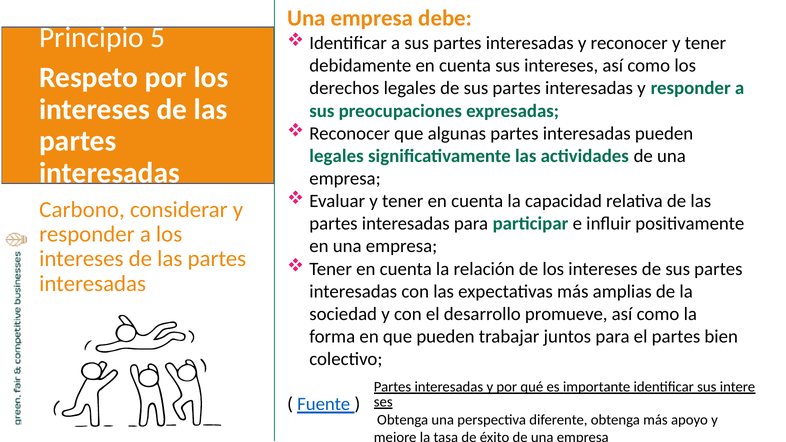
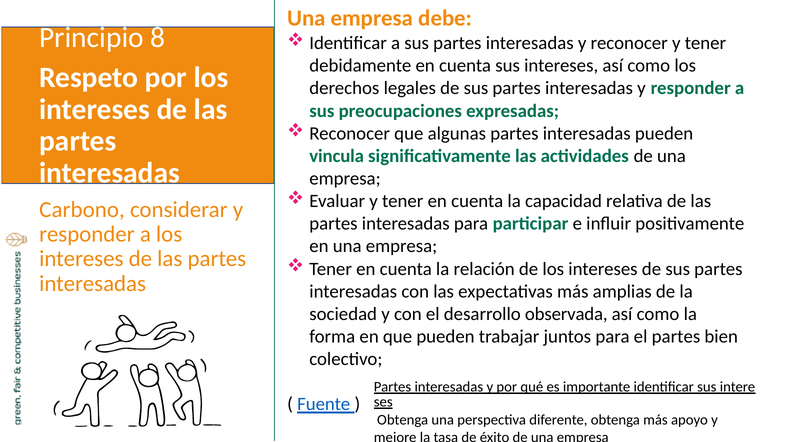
5: 5 -> 8 (158, 37)
legales: legales -> vincula (337, 156)
promueve: promueve -> observada (566, 314)
